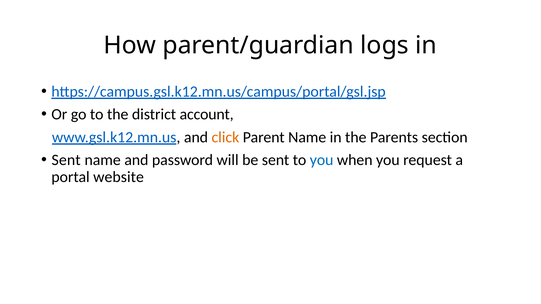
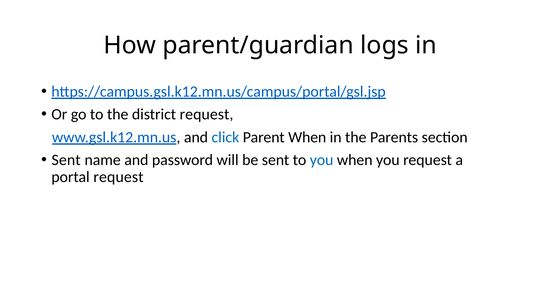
district account: account -> request (207, 114)
click colour: orange -> blue (225, 137)
Parent Name: Name -> When (307, 137)
portal website: website -> request (118, 177)
